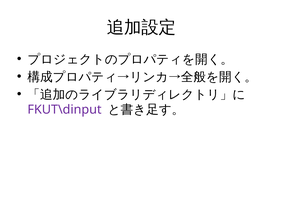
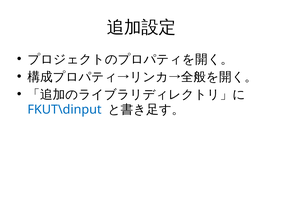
FKUT\dinput colour: purple -> blue (65, 110)
